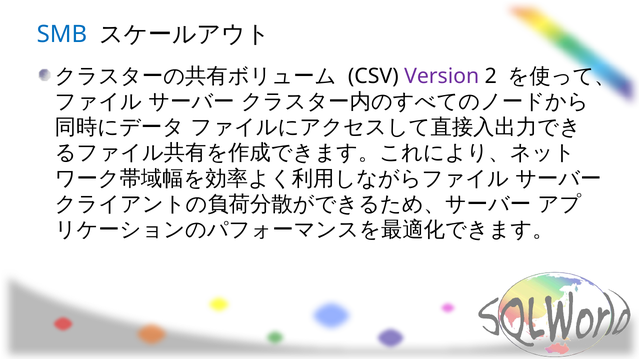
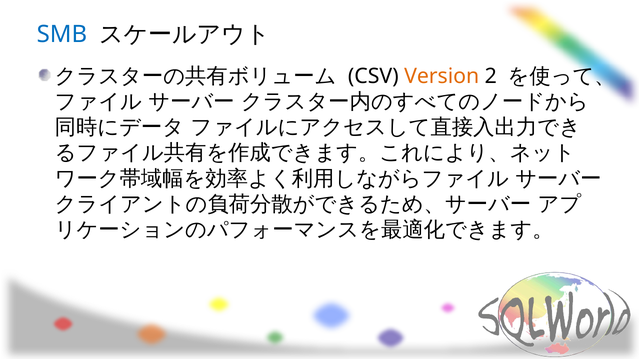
Version colour: purple -> orange (442, 76)
